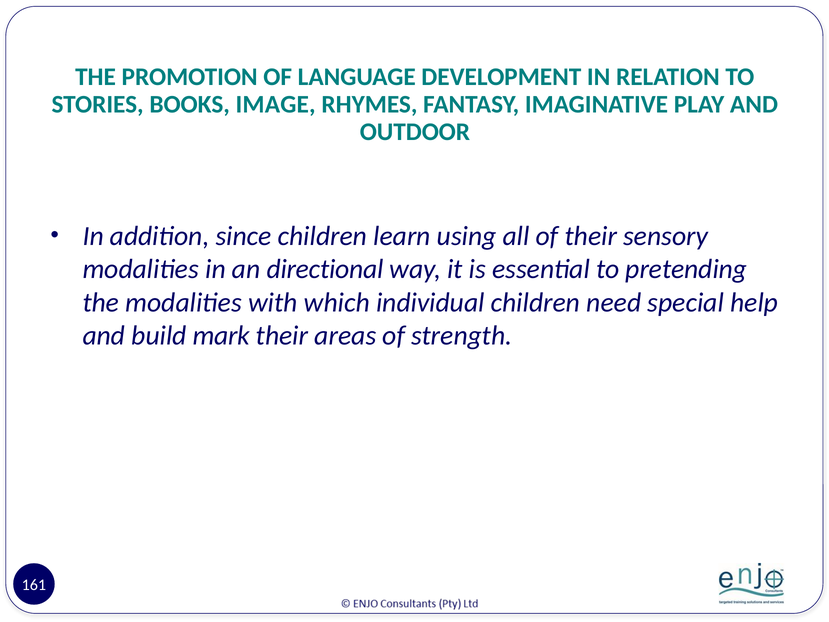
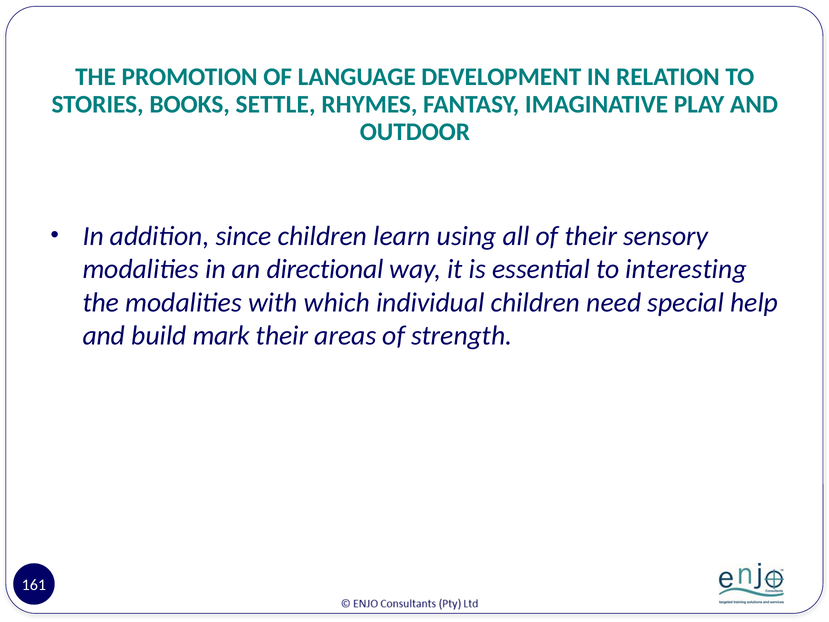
IMAGE: IMAGE -> SETTLE (276, 104)
pretending: pretending -> interesting (686, 269)
